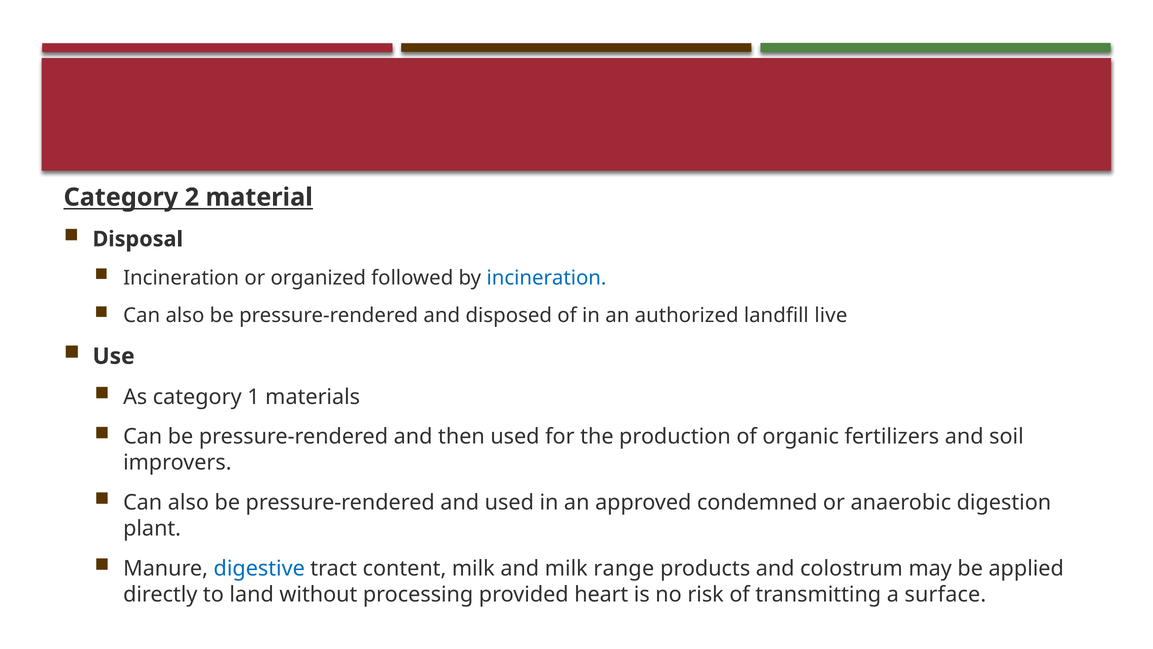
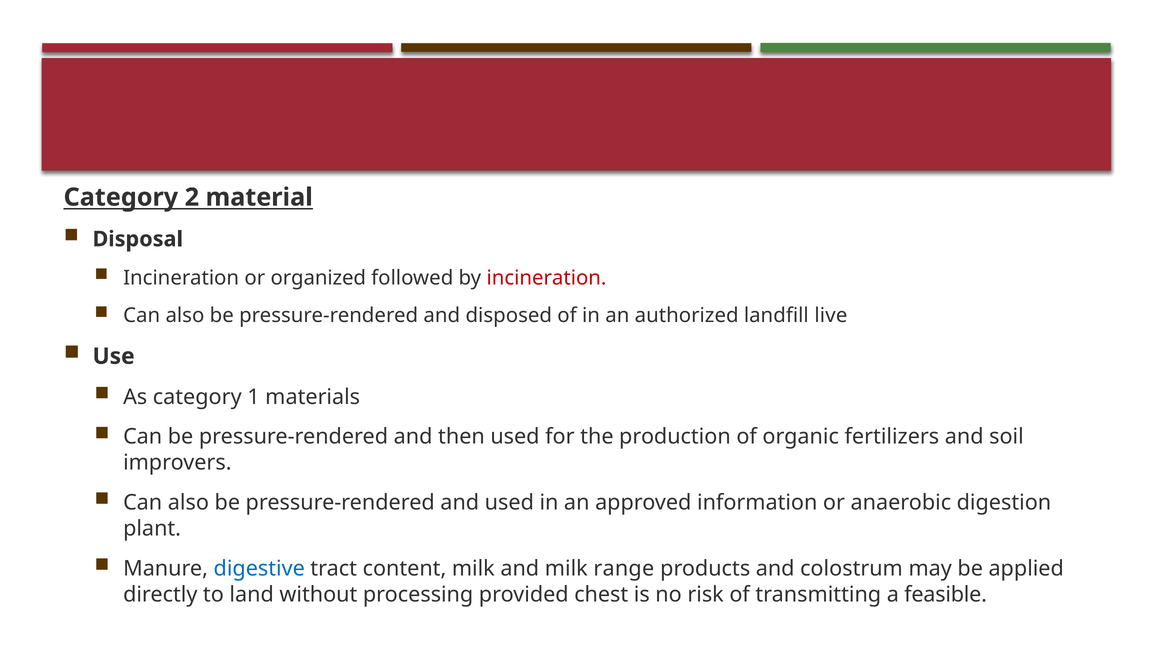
incineration colour: blue -> red (546, 278)
condemned: condemned -> information (757, 502)
heart: heart -> chest (601, 594)
surface: surface -> feasible (946, 594)
